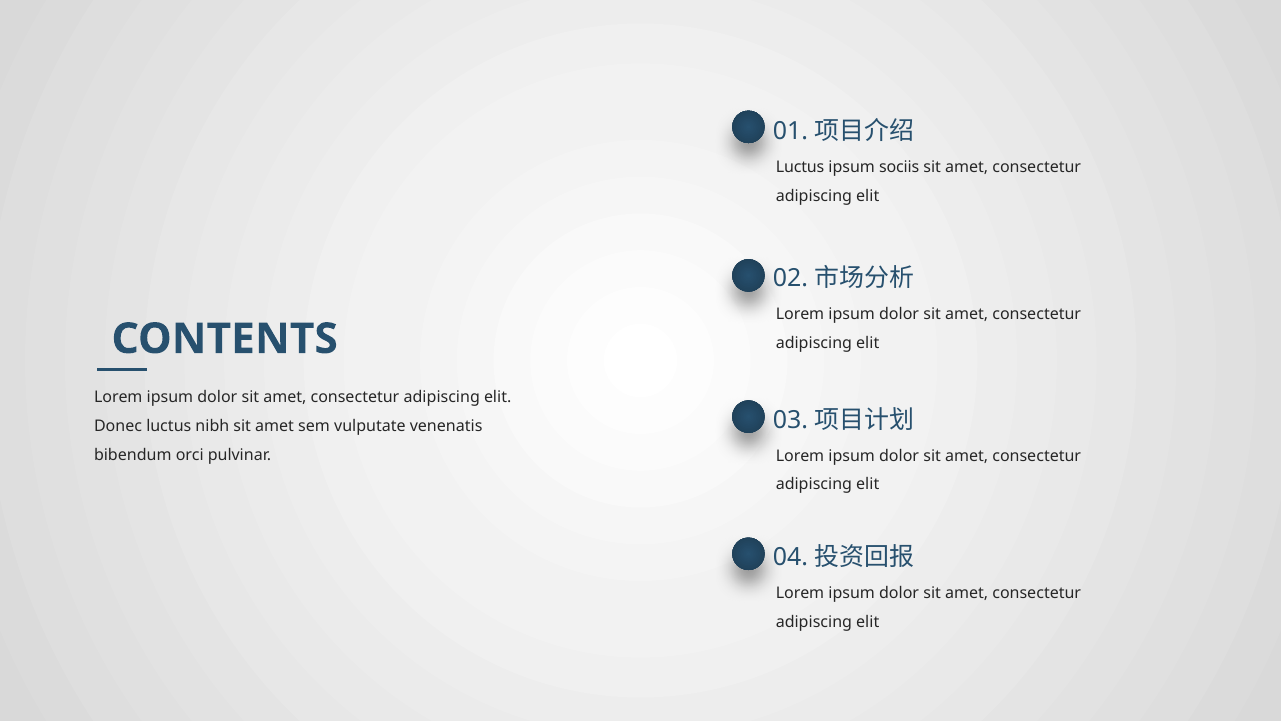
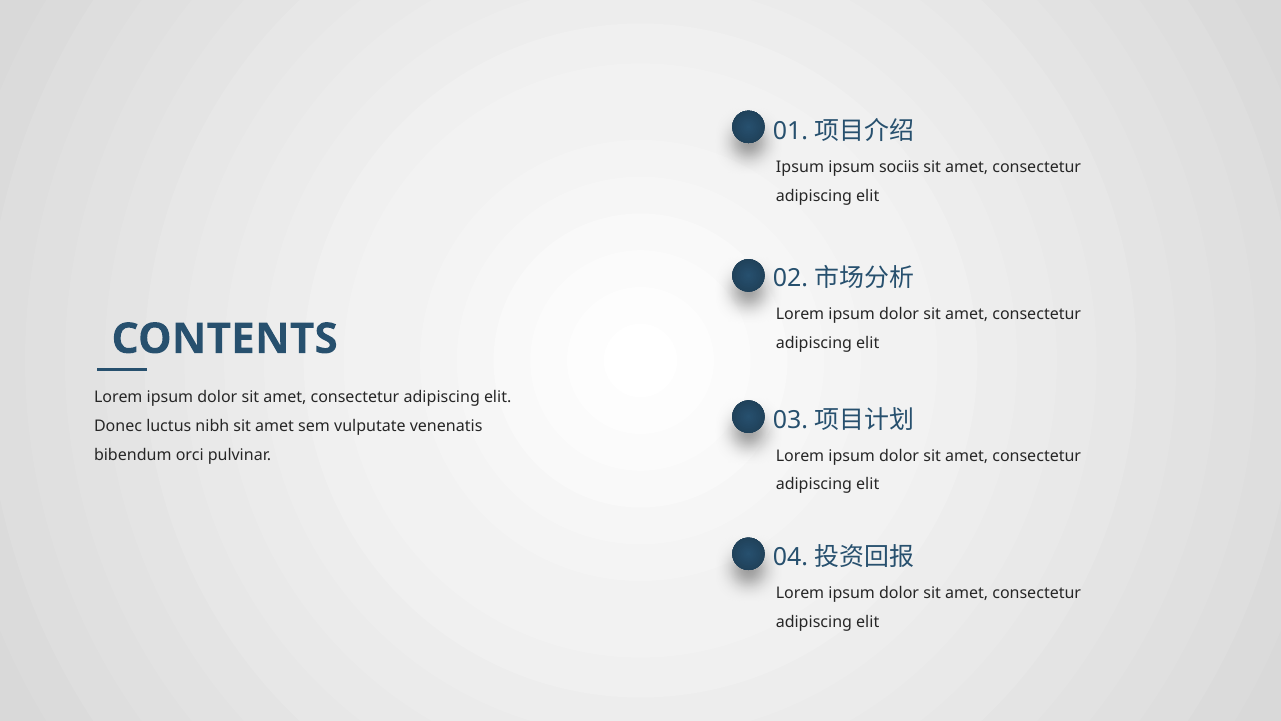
Luctus: Luctus -> Ipsum (800, 167)
